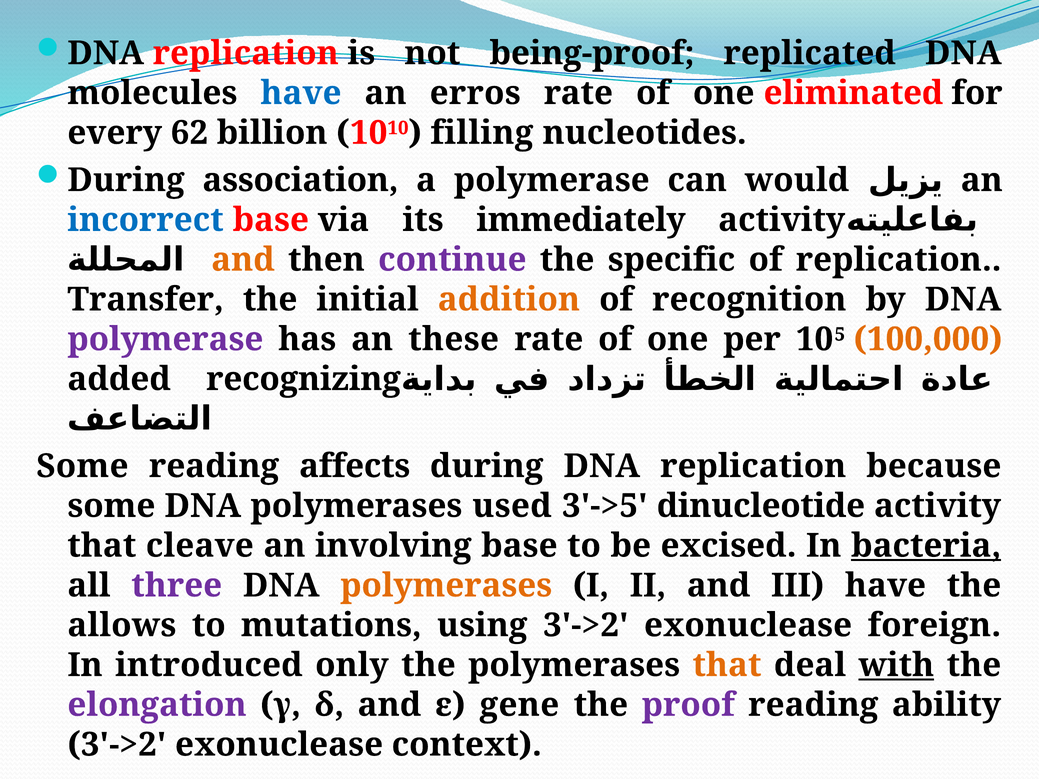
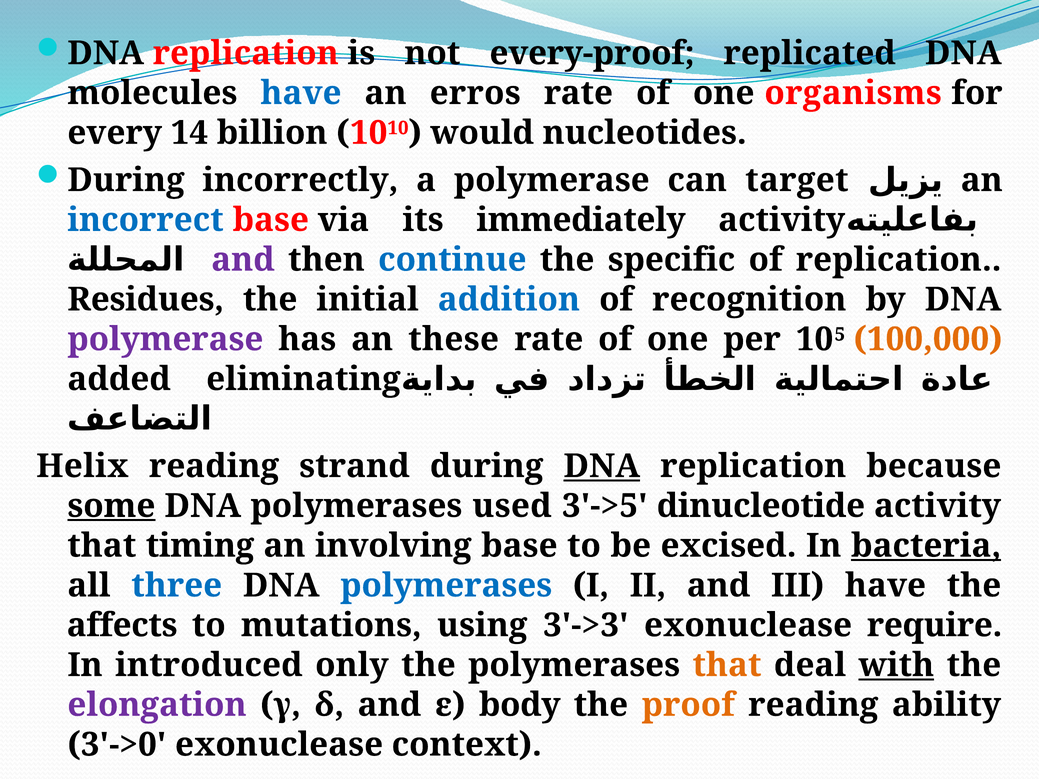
being-proof: being-proof -> every-proof (592, 53)
eliminated: eliminated -> organisms (853, 93)
62: 62 -> 14 (189, 133)
filling: filling -> would (482, 133)
association: association -> incorrectly (300, 180)
would: would -> target (797, 180)
and colour: orange -> purple (243, 260)
continue colour: purple -> blue (452, 260)
Transfer: Transfer -> Residues (146, 300)
addition colour: orange -> blue (509, 300)
recognizing: recognizing -> eliminating (303, 379)
Some: Some -> Helix (82, 466)
affects: affects -> strand (354, 466)
DNA underline: none -> present (602, 466)
some underline: none -> present (111, 506)
cleave: cleave -> timing (200, 546)
three colour: purple -> blue (177, 586)
polymerases colour: orange -> blue (446, 586)
allows: allows -> affects (122, 626)
using 3'->2: 3'->2 -> 3'->3 (586, 626)
foreign: foreign -> require (935, 626)
gene: gene -> body (520, 705)
proof colour: purple -> orange (688, 705)
3'->2: 3'->2 -> 3'->0 (117, 745)
